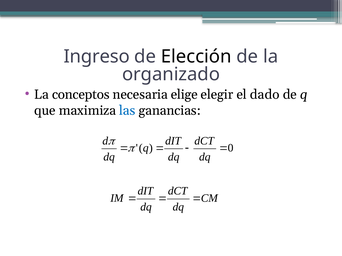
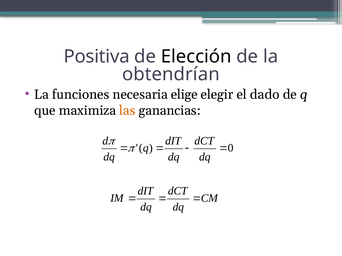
Ingreso: Ingreso -> Positiva (97, 57)
organizado: organizado -> obtendrían (171, 74)
conceptos: conceptos -> funciones (81, 95)
las colour: blue -> orange (127, 111)
